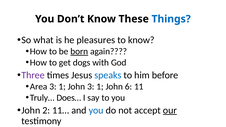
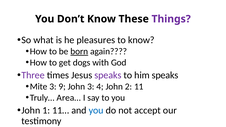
Things colour: blue -> purple (171, 19)
speaks colour: blue -> purple (108, 75)
him before: before -> speaks (165, 75)
Area: Area -> Mite (39, 87)
1: 1 -> 9 (62, 87)
John 3 1: 1 -> 4 (100, 87)
6: 6 -> 2 (129, 87)
Does…: Does… -> Area… (69, 98)
2: 2 -> 1 (46, 110)
our underline: present -> none (170, 110)
